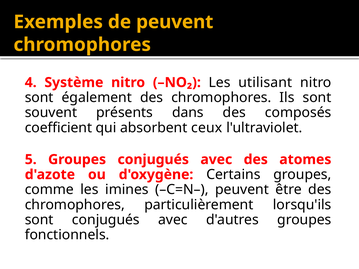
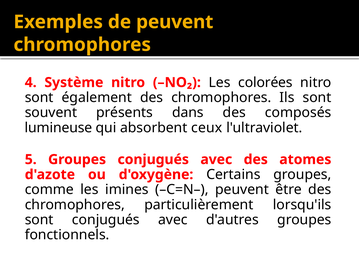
utilisant: utilisant -> colorées (265, 83)
coefficient: coefficient -> lumineuse (58, 128)
